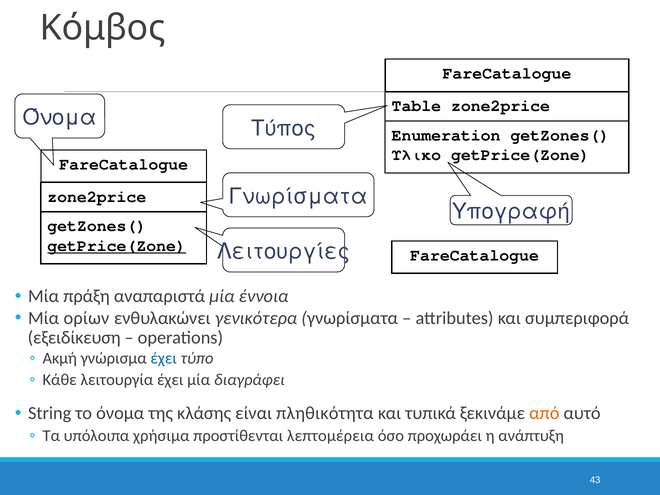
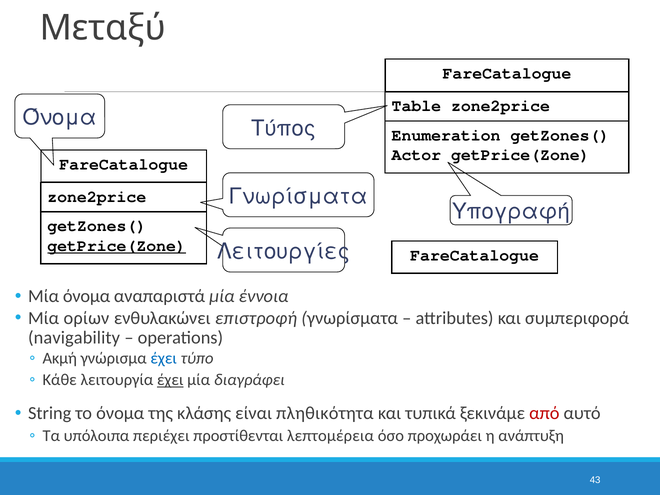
Κόμβος: Κόμβος -> Μεταξύ (103, 28)
Υλικό: Υλικό -> Actor (416, 155)
Μία πράξη: πράξη -> όνομα (87, 296)
γενικότερα: γενικότερα -> επιστροφή (256, 318)
εξειδίκευση: εξειδίκευση -> navigability (74, 338)
έχει underline: none -> present (170, 380)
από colour: orange -> red (544, 413)
χρήσιμα: χρήσιμα -> περιέχει (161, 436)
